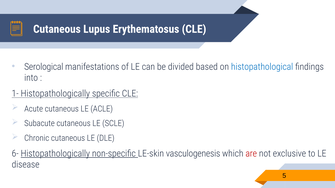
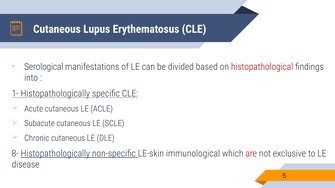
histopathological colour: blue -> red (262, 67)
6-: 6- -> 8- (15, 154)
vasculogenesis: vasculogenesis -> immunological (193, 154)
